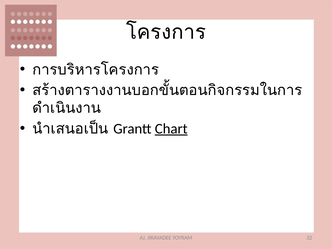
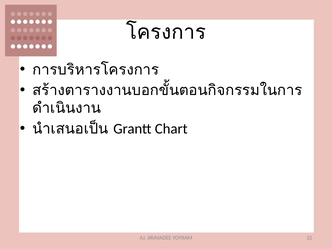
Chart underline: present -> none (171, 129)
